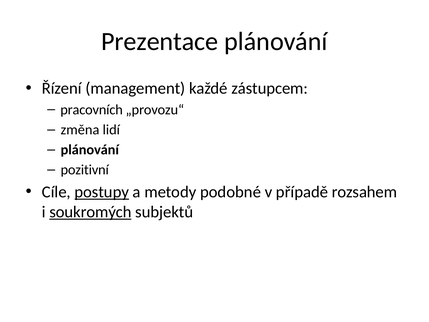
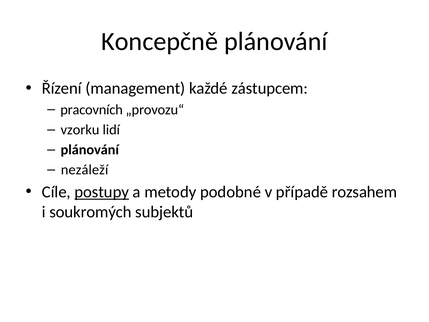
Prezentace: Prezentace -> Koncepčně (160, 42)
změna: změna -> vzorku (80, 130)
pozitivní: pozitivní -> nezáleží (85, 170)
soukromých underline: present -> none (90, 212)
